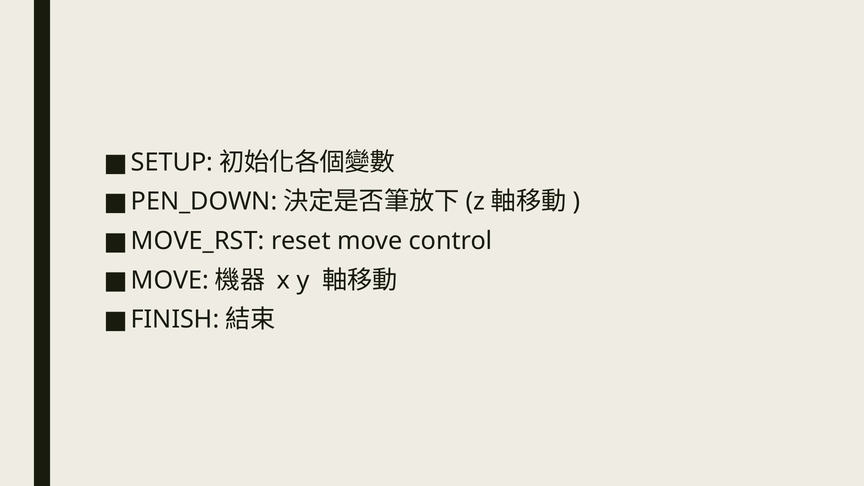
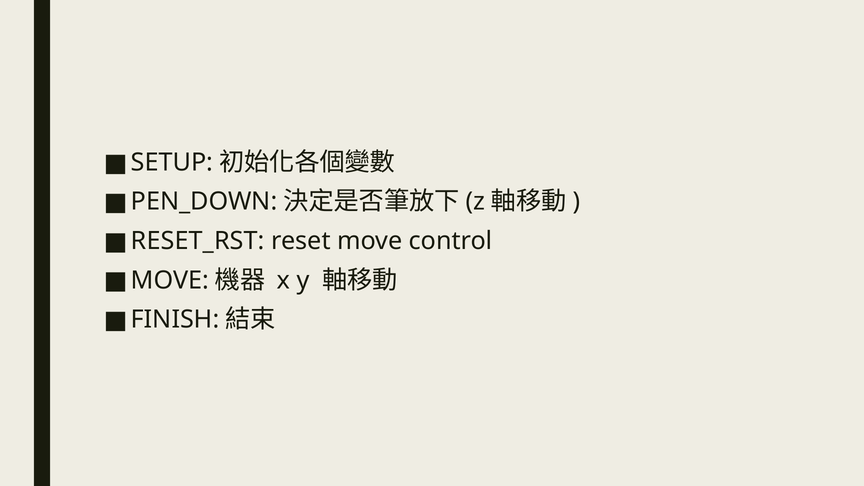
MOVE_RST: MOVE_RST -> RESET_RST (198, 241)
